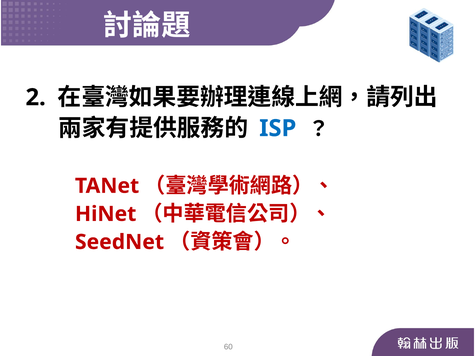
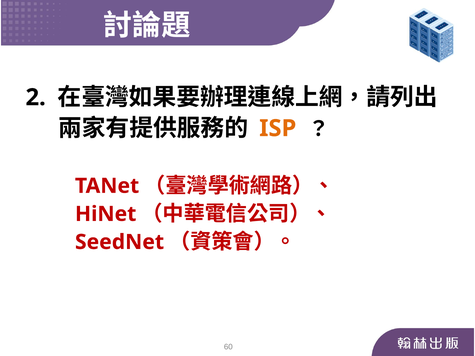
ISP colour: blue -> orange (278, 128)
